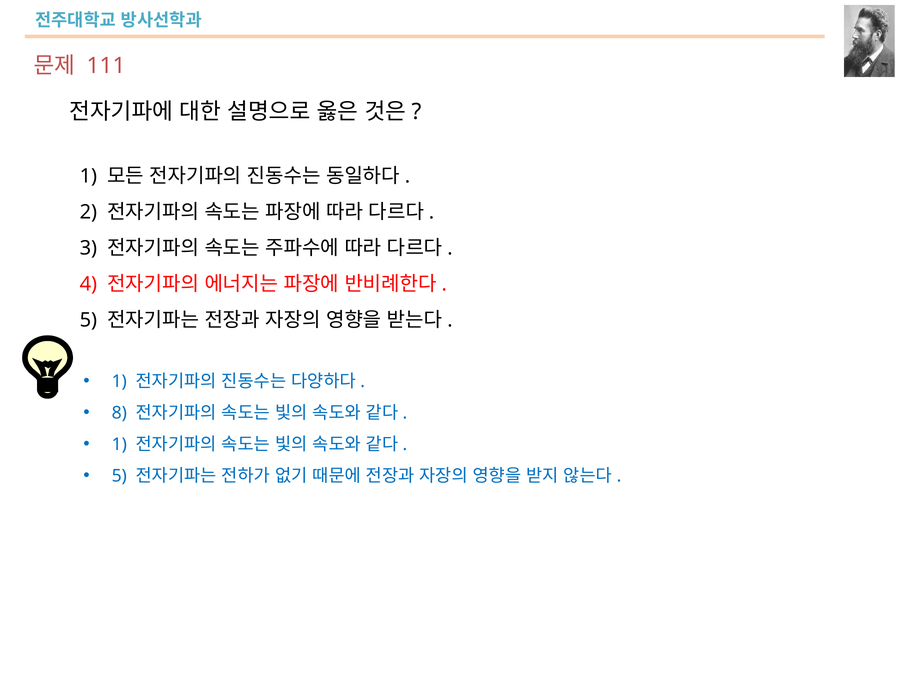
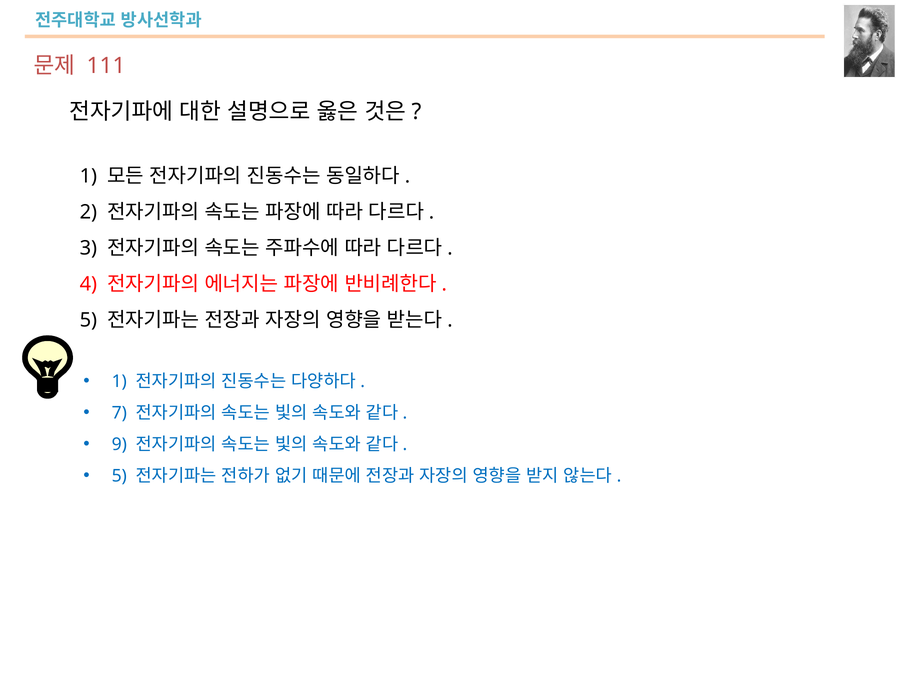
8: 8 -> 7 (119, 413)
1: 1 -> 9 (119, 445)
